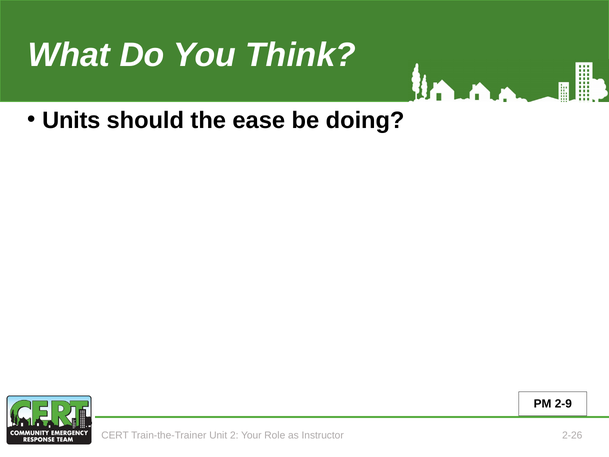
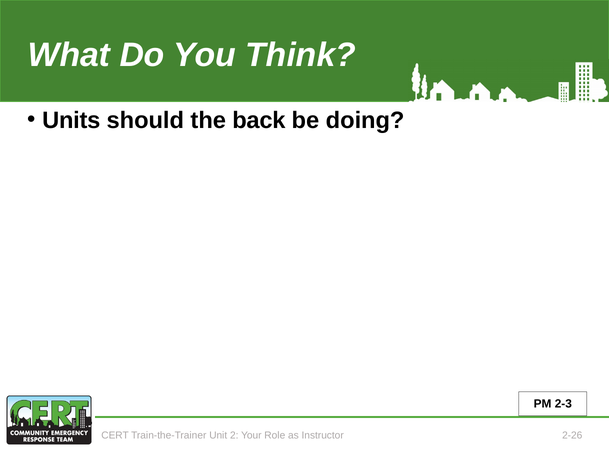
ease: ease -> back (259, 120)
2-9: 2-9 -> 2-3 (563, 403)
